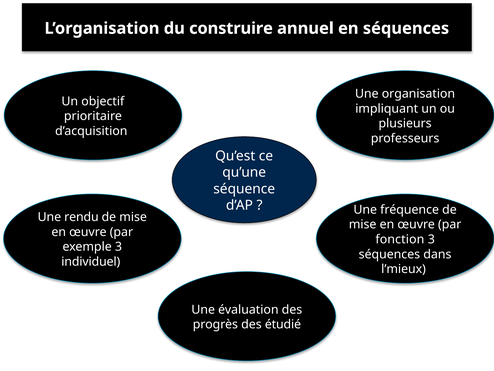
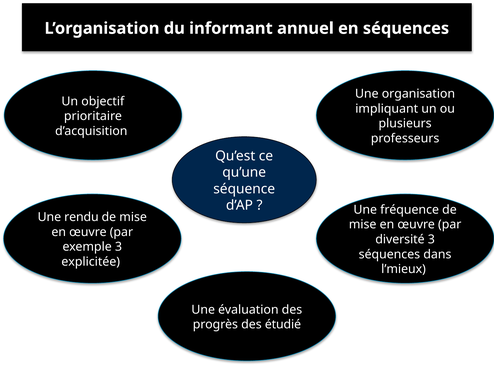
construire: construire -> informant (231, 28)
fonction: fonction -> diversité (400, 239)
individuel: individuel -> explicitée (91, 261)
